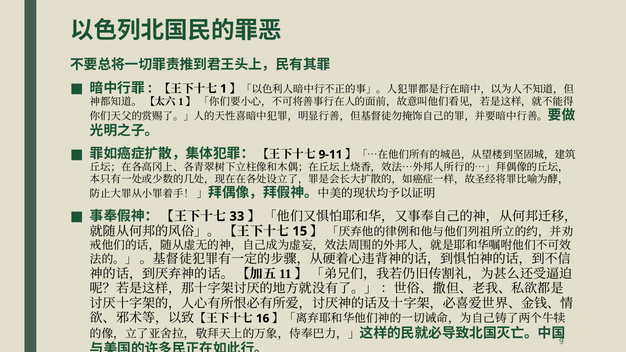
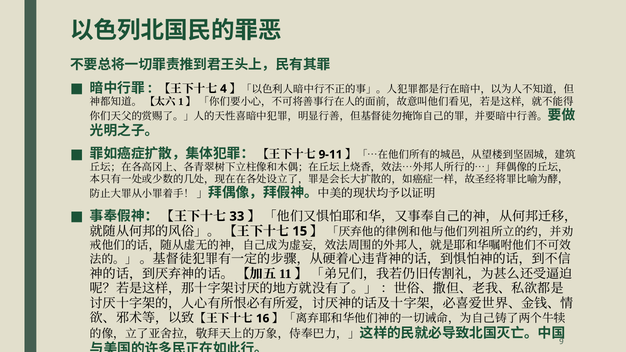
1: 1 -> 4 (223, 89)
